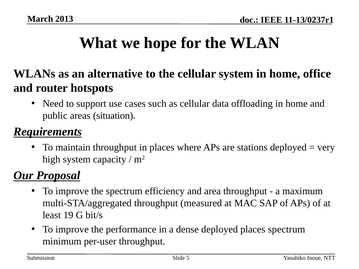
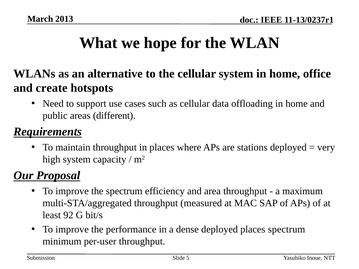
router: router -> create (52, 88)
situation: situation -> different (114, 116)
19: 19 -> 92 (68, 215)
